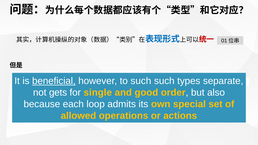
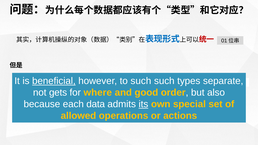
single: single -> where (98, 93)
loop: loop -> data (96, 104)
its underline: none -> present (143, 104)
